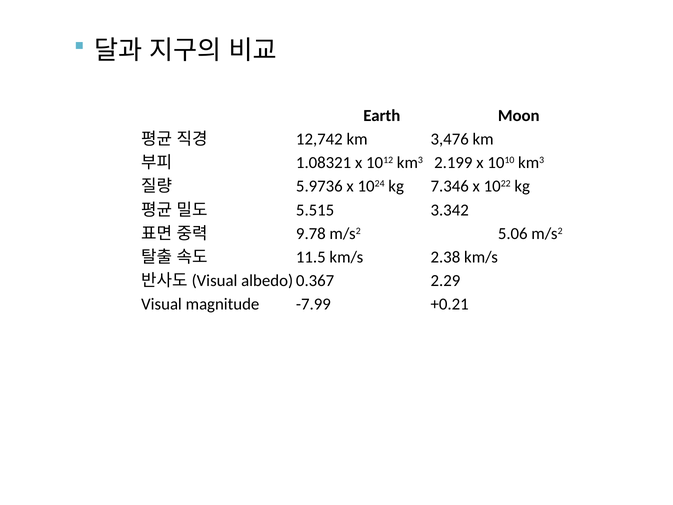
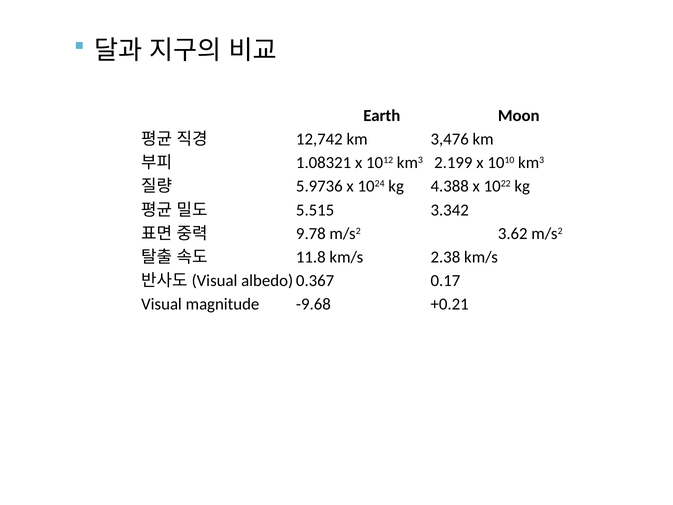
7.346: 7.346 -> 4.388 (450, 186)
5.06: 5.06 -> 3.62 (513, 233)
11.5: 11.5 -> 11.8 (311, 257)
2.29: 2.29 -> 0.17 (445, 281)
-7.99: -7.99 -> -9.68 (313, 304)
